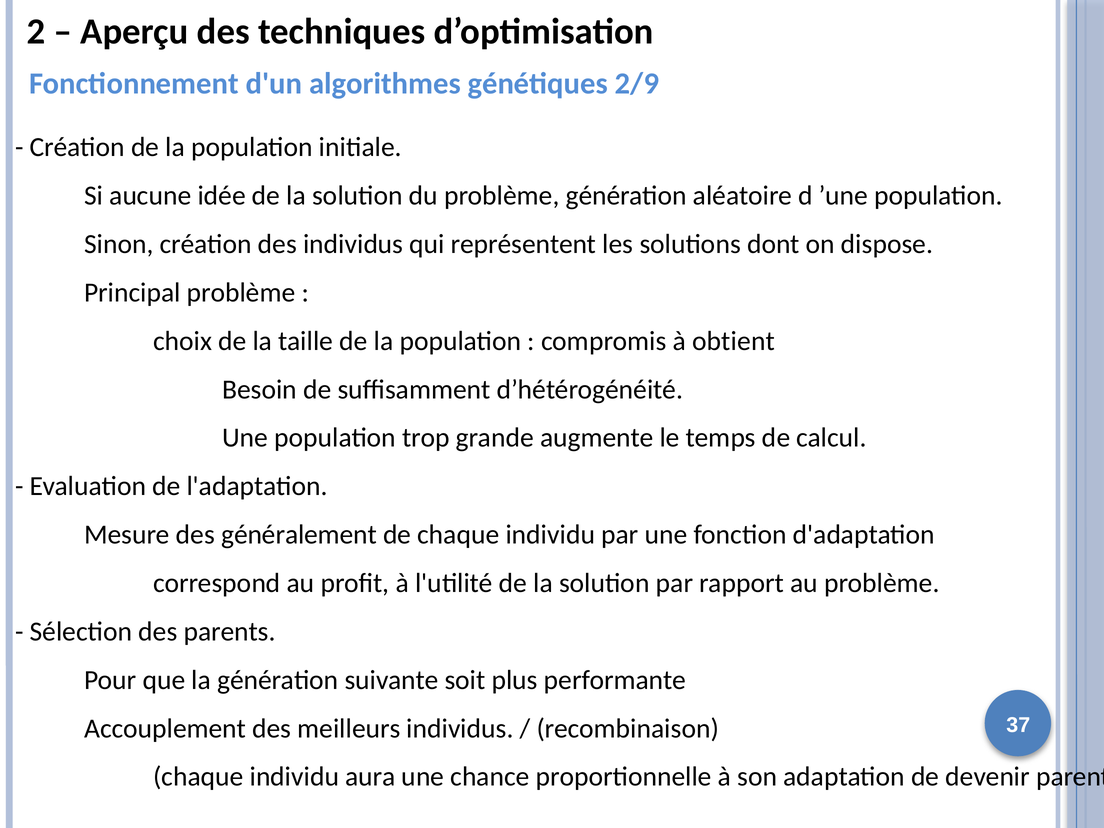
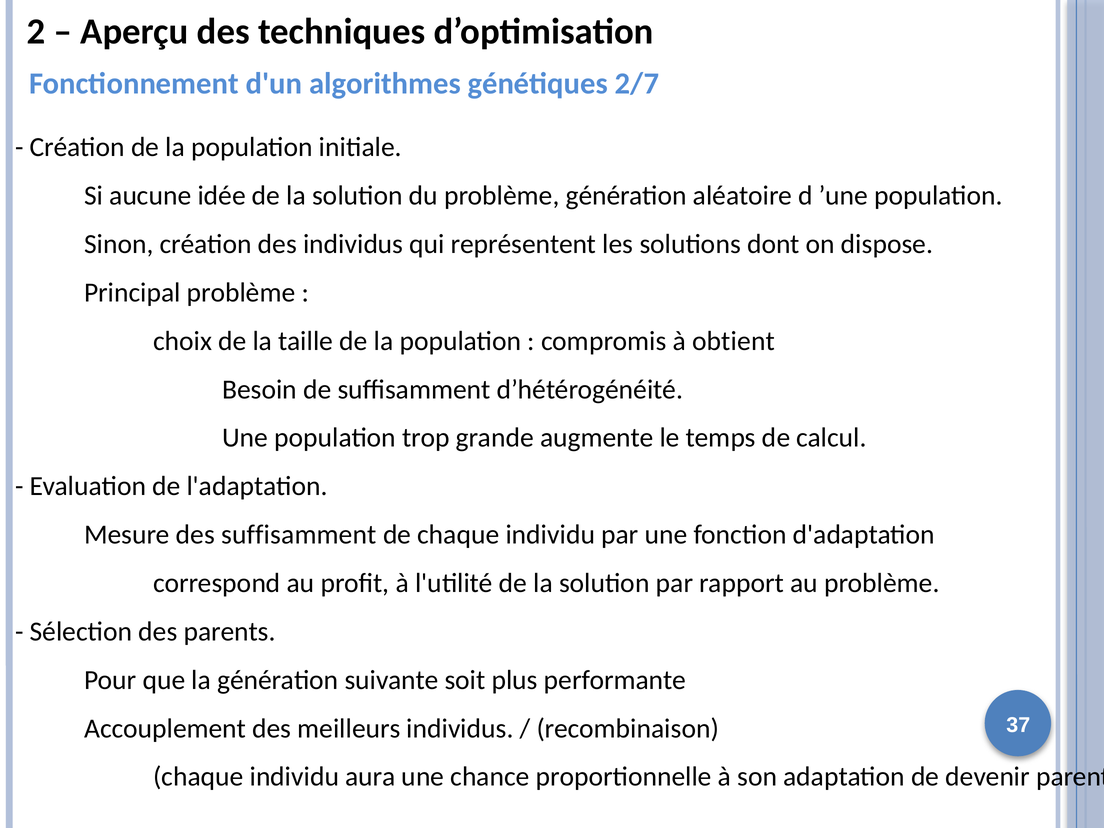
2/9: 2/9 -> 2/7 (637, 83)
des généralement: généralement -> suffisamment (299, 535)
